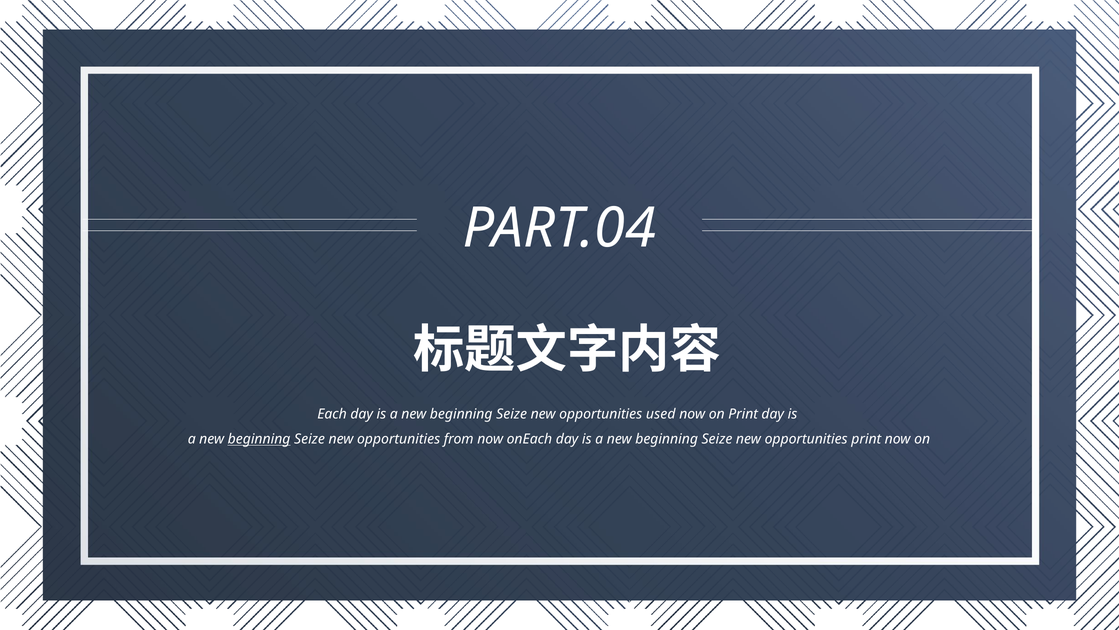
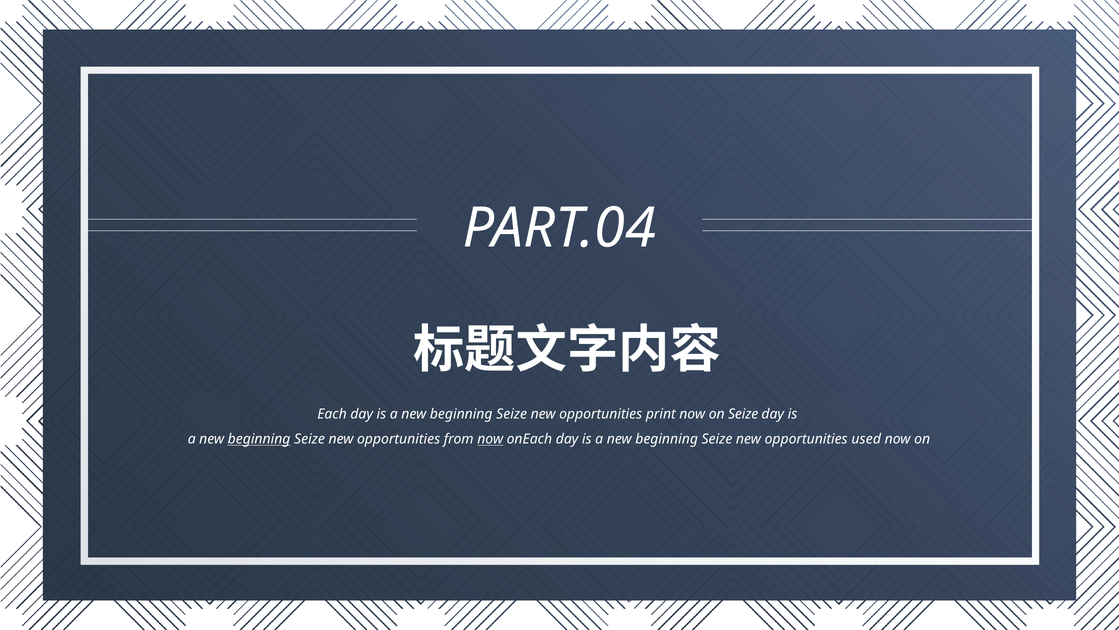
used: used -> print (661, 414)
on Print: Print -> Seize (743, 414)
now underline: none -> present (490, 439)
opportunities print: print -> used (866, 439)
